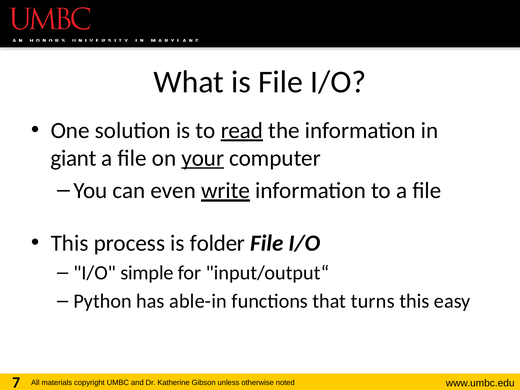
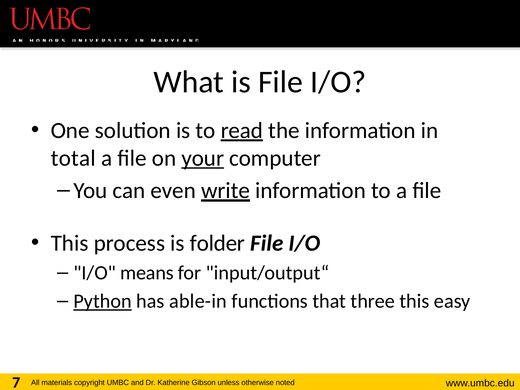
giant: giant -> total (73, 158)
simple: simple -> means (147, 273)
Python underline: none -> present (103, 301)
turns: turns -> three (373, 301)
